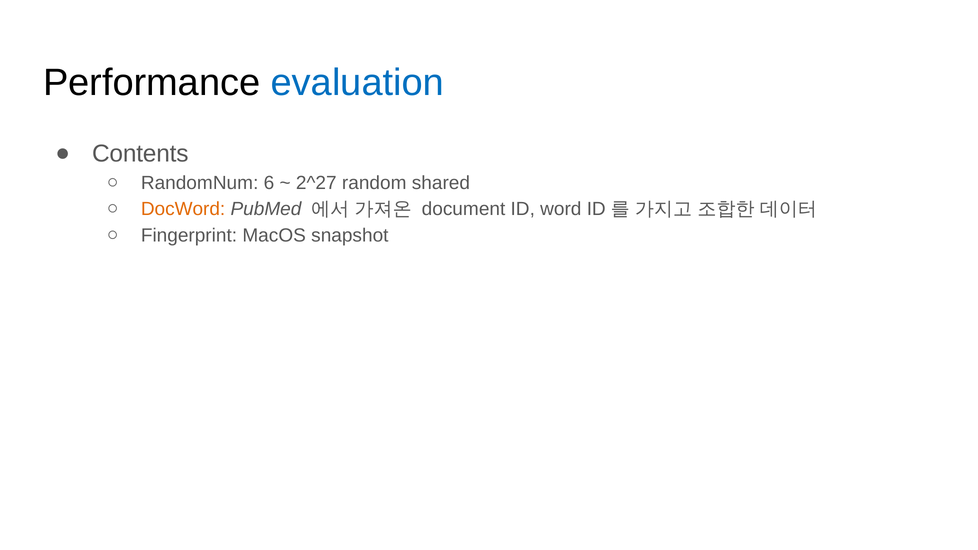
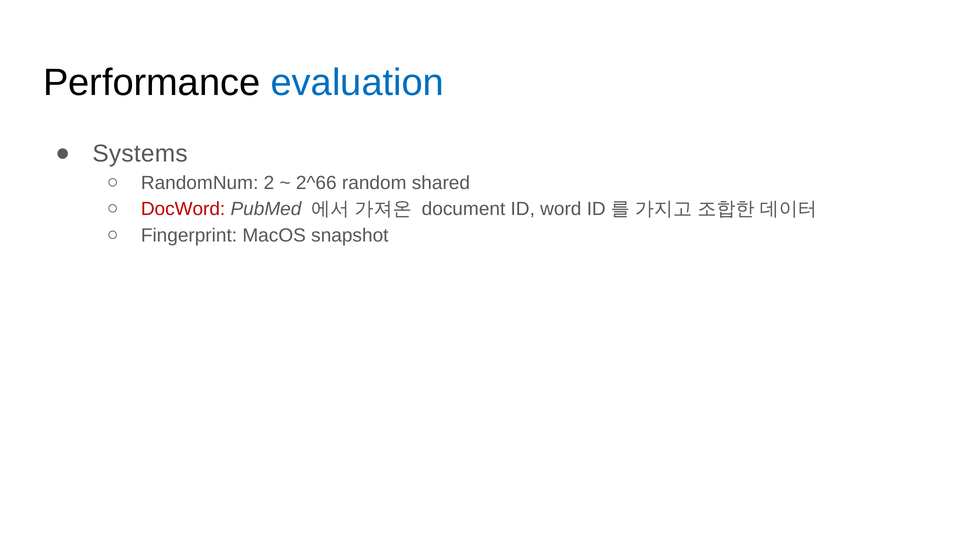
Contents: Contents -> Systems (140, 154)
6: 6 -> 2 (269, 183)
2^27: 2^27 -> 2^66 (316, 183)
DocWord colour: orange -> red (183, 209)
